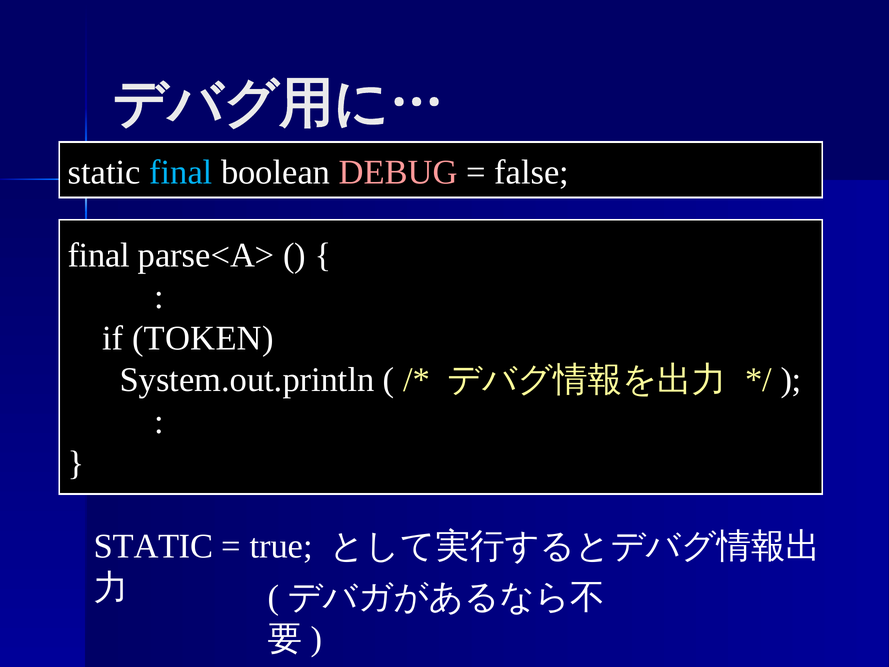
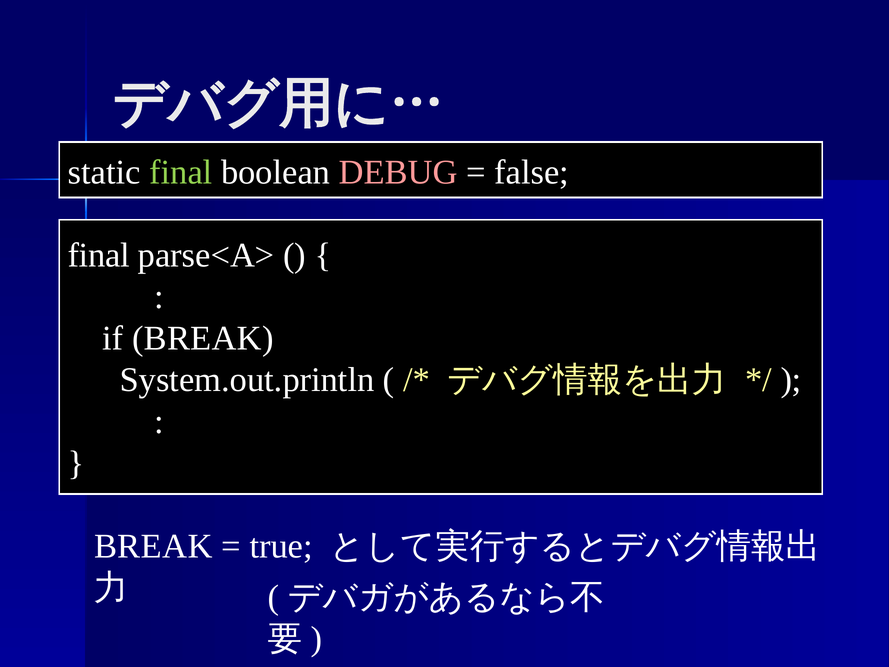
final colour: light blue -> light green (181, 172)
if TOKEN: TOKEN -> BREAK (203, 338)
STATIC: STATIC -> BREAK (153, 546)
